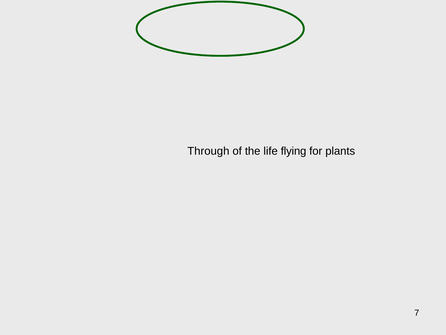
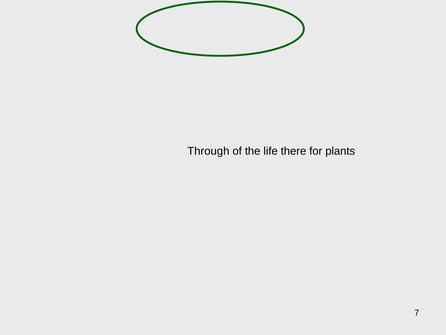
flying: flying -> there (294, 151)
